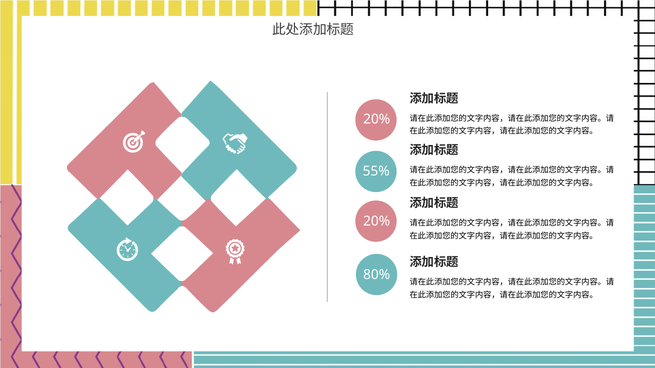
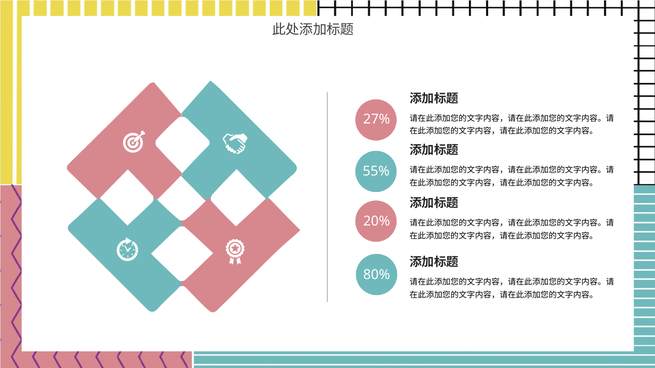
20%: 20% -> 27% (377, 119)
